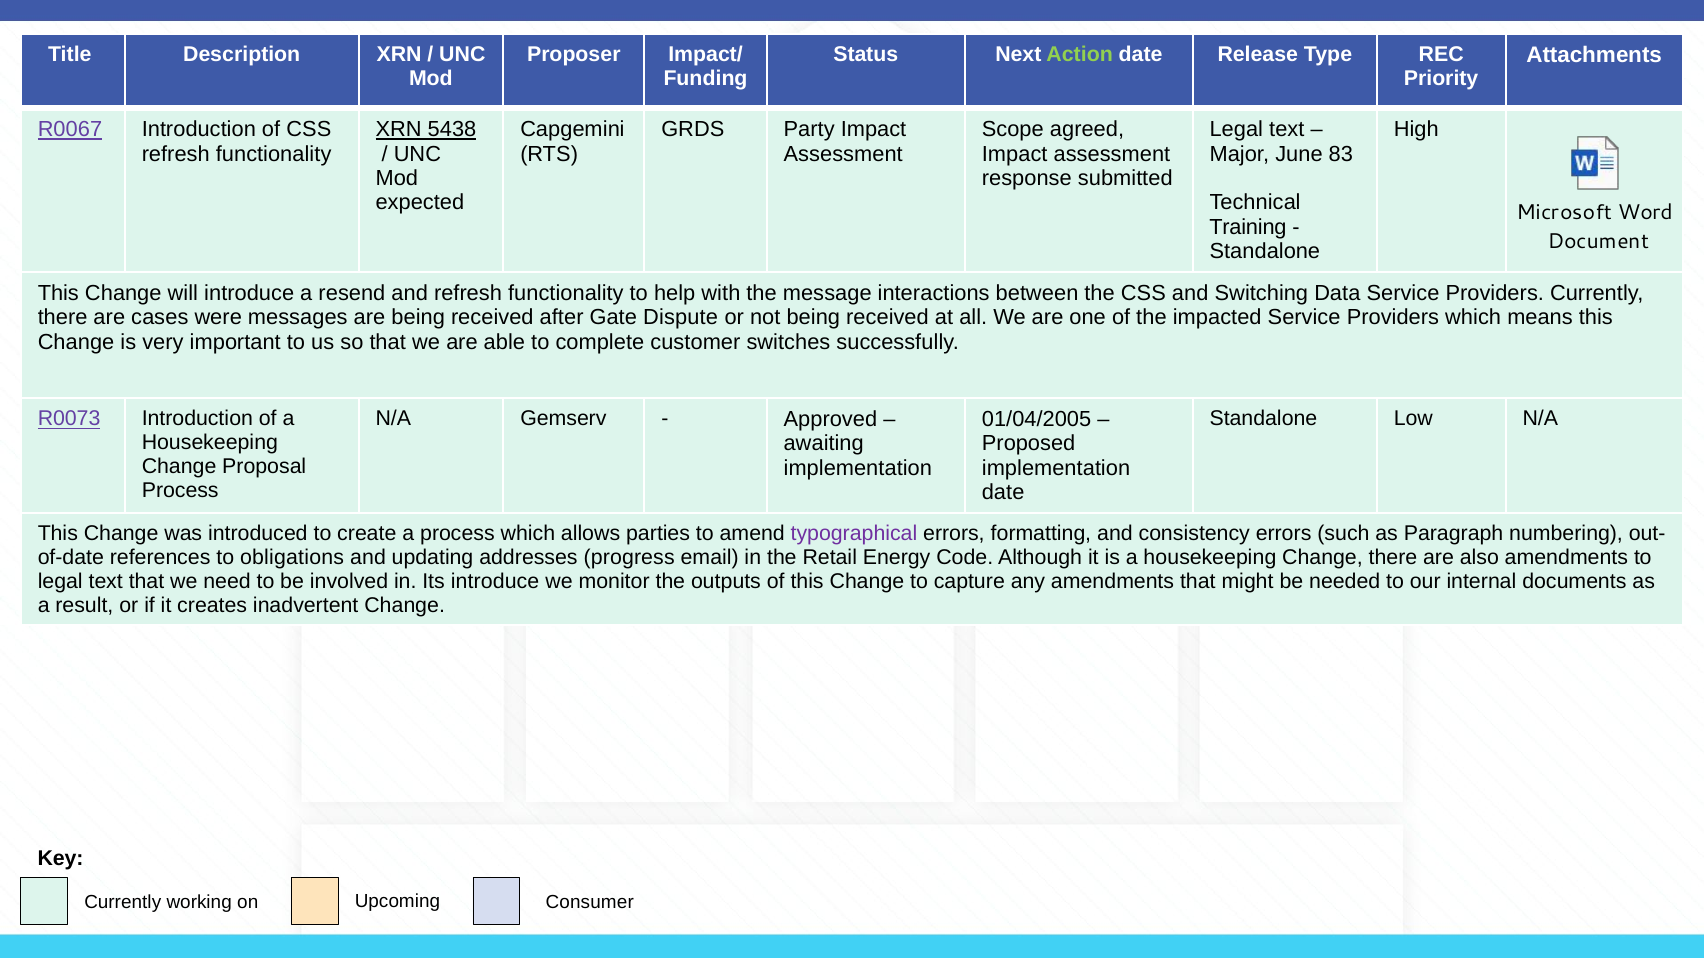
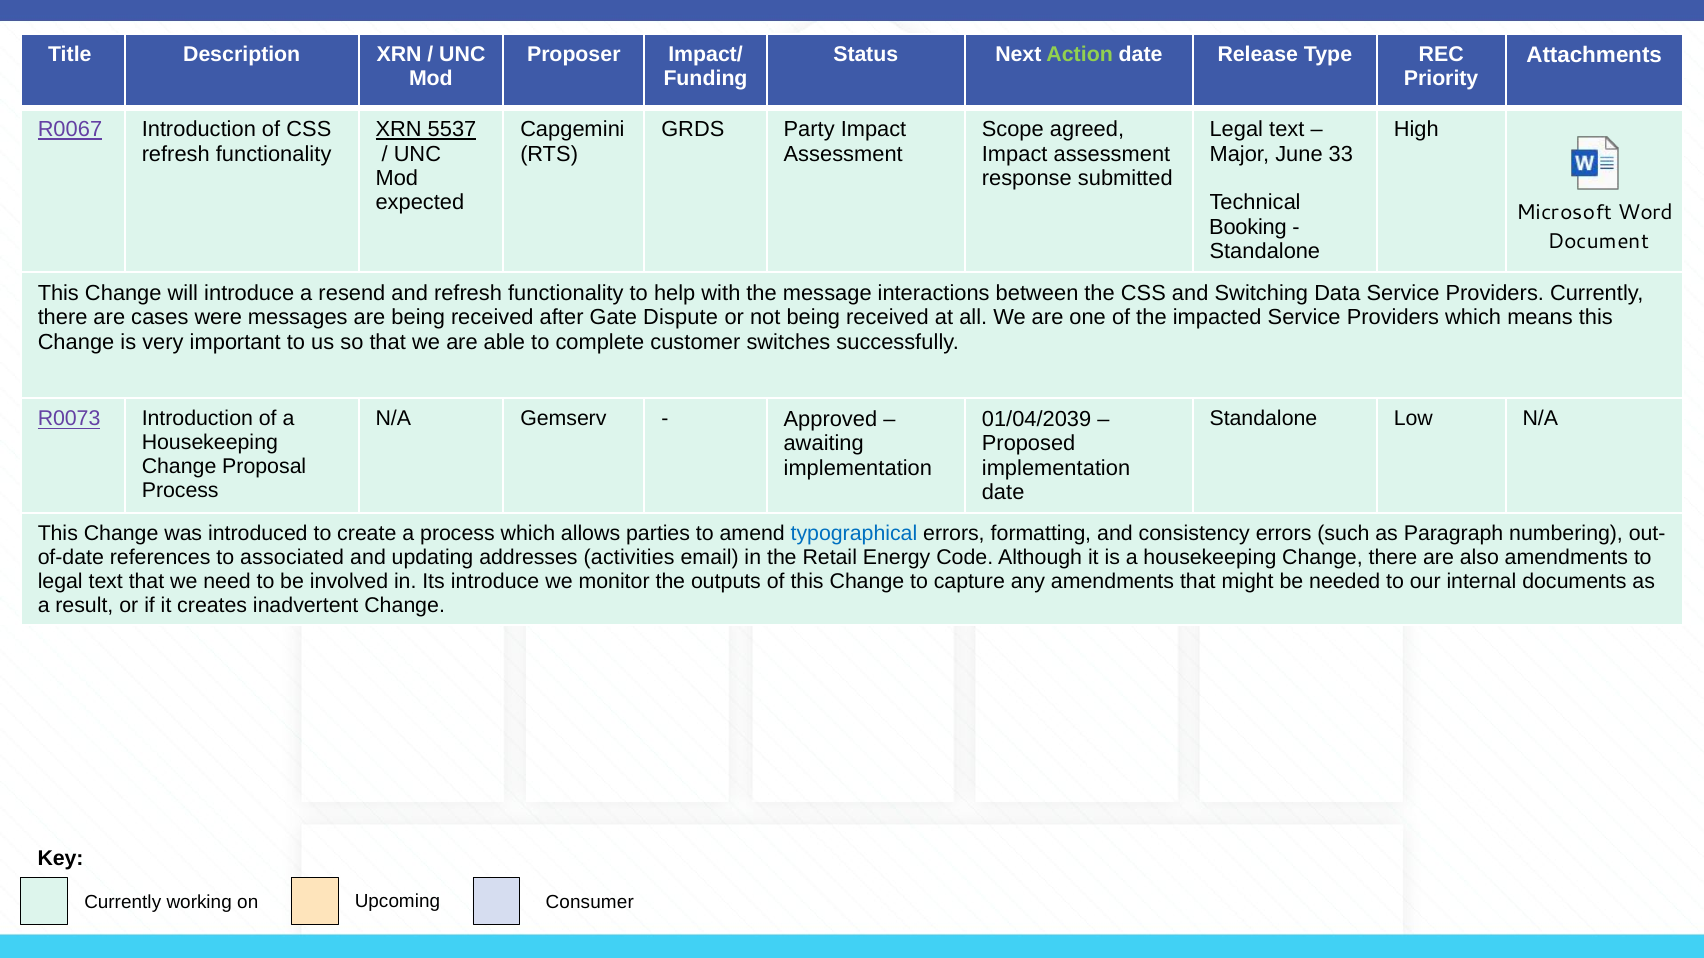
5438: 5438 -> 5537 (452, 130)
83: 83 -> 33 (1341, 154)
Training: Training -> Booking (1248, 227)
01/04/2005: 01/04/2005 -> 01/04/2039 (1037, 419)
typographical colour: purple -> blue (854, 534)
obligations: obligations -> associated (292, 558)
progress: progress -> activities (629, 558)
